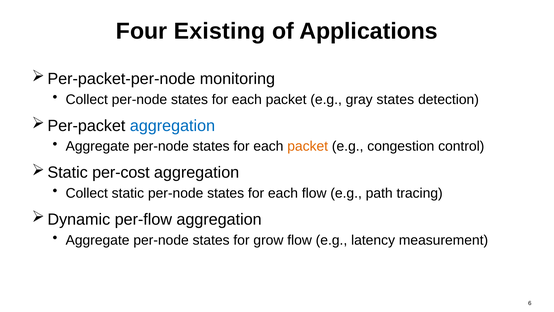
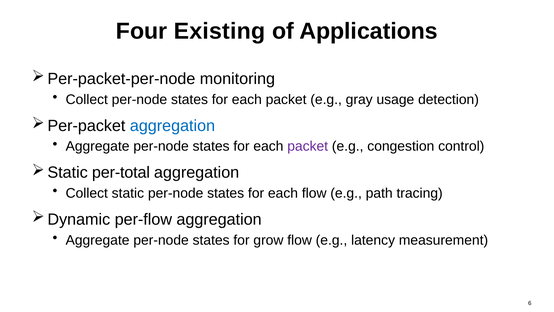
gray states: states -> usage (395, 99)
packet colour: orange -> purple (308, 146)
per-cost: per-cost -> per-total (121, 172)
